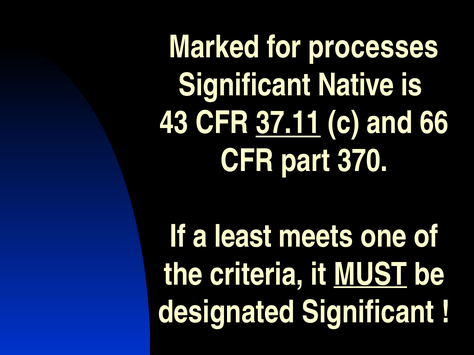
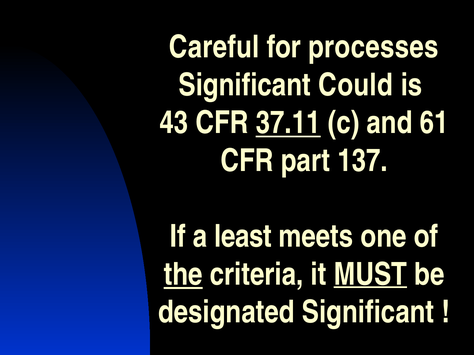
Marked: Marked -> Careful (214, 47)
Native: Native -> Could (356, 85)
66: 66 -> 61 (434, 123)
370: 370 -> 137 (363, 161)
the underline: none -> present (183, 275)
